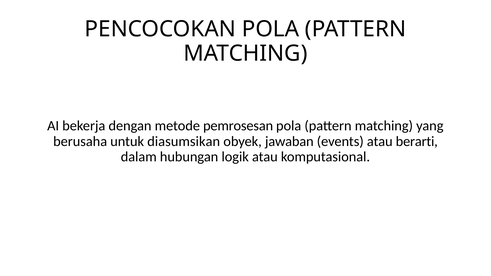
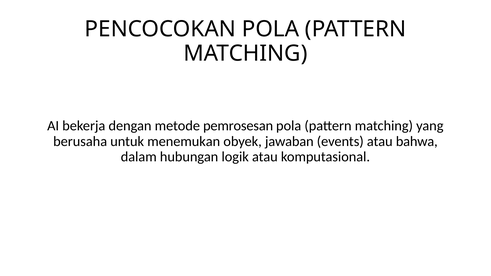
diasumsikan: diasumsikan -> menemukan (184, 141)
berarti: berarti -> bahwa (417, 141)
